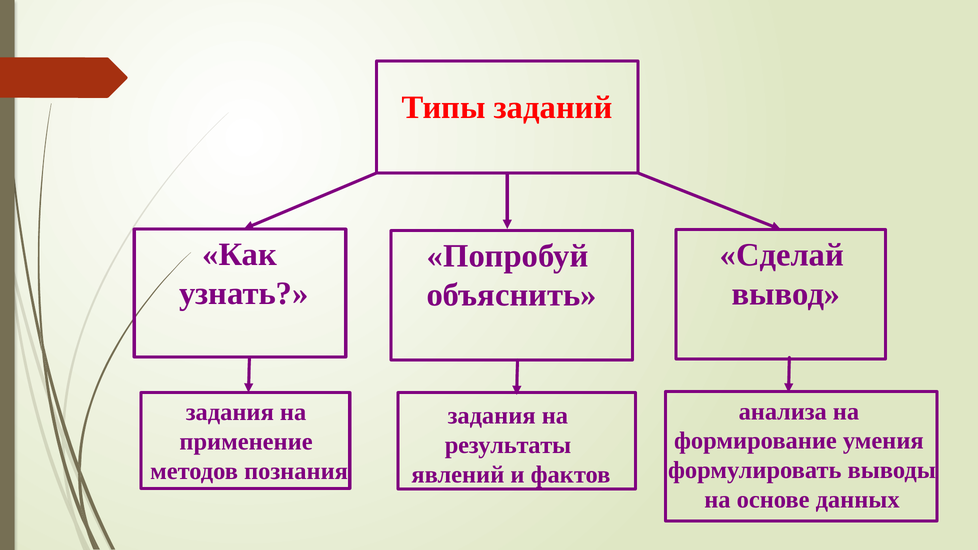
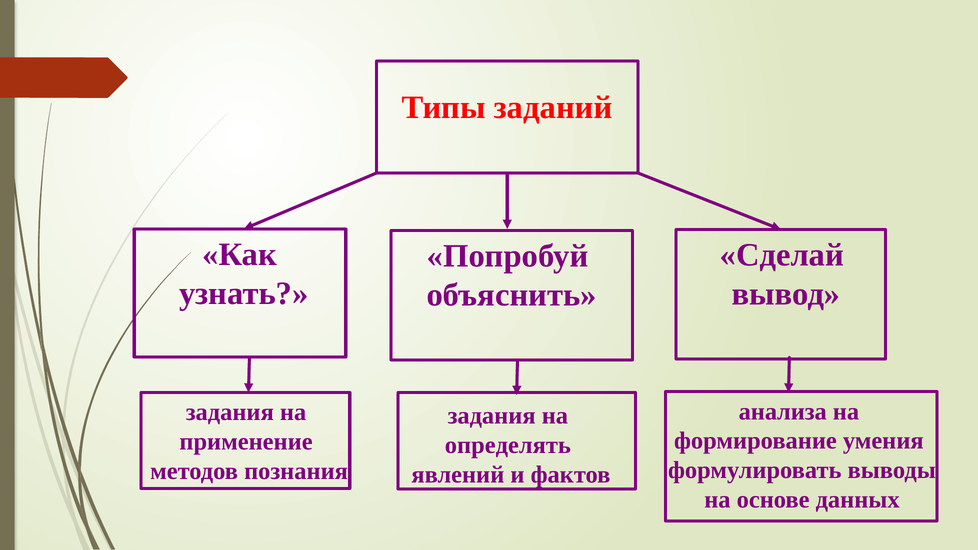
результаты: результаты -> определять (508, 445)
